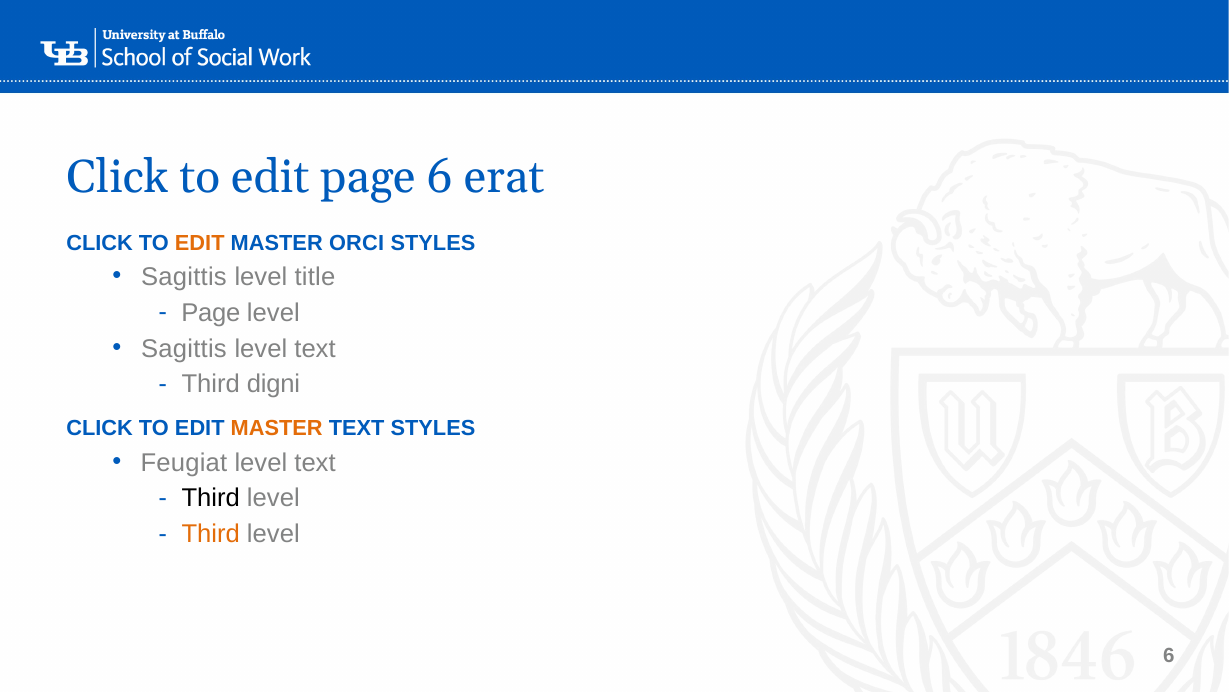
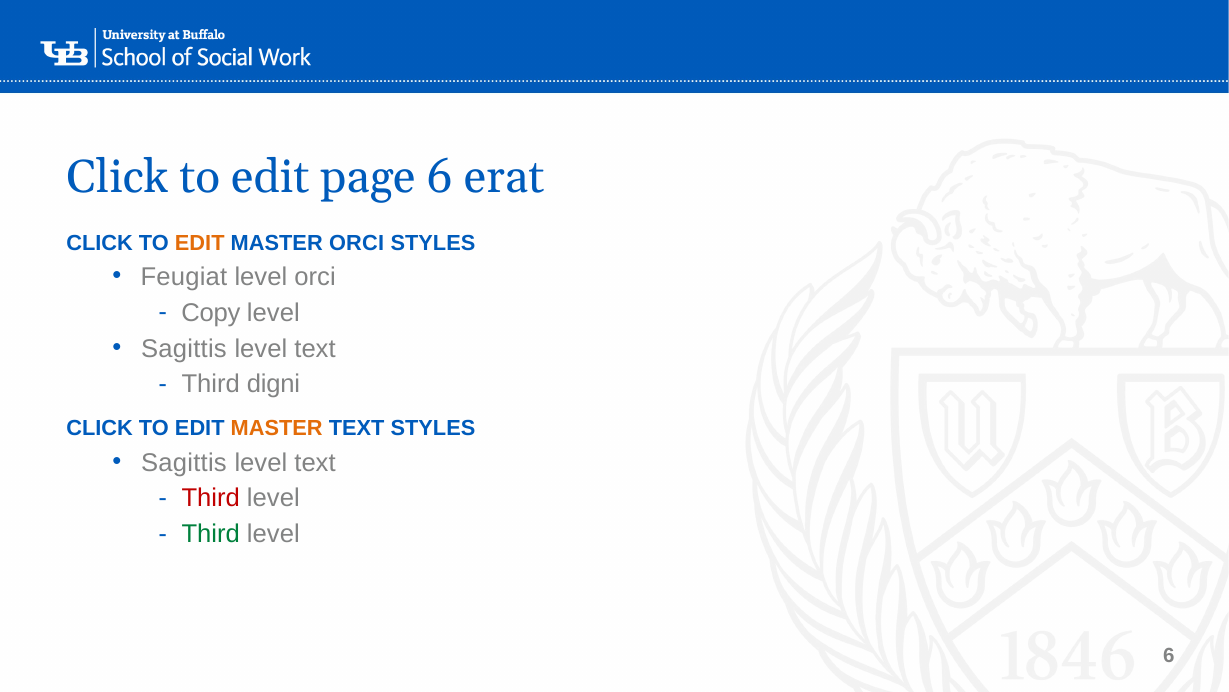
Sagittis: Sagittis -> Feugiat (184, 277)
level title: title -> orci (315, 277)
Page: Page -> Copy (211, 312)
Feugiat: Feugiat -> Sagittis (184, 462)
Third colour: black -> red (211, 498)
Third colour: orange -> green (211, 534)
